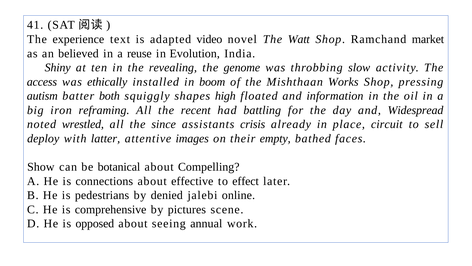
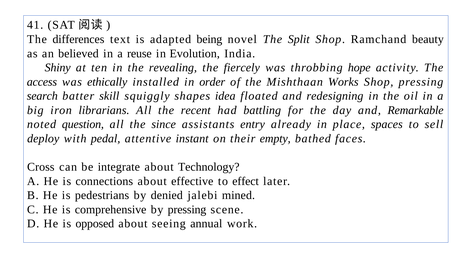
experience: experience -> differences (78, 39)
video: video -> being (209, 39)
Watt: Watt -> Split (299, 39)
market: market -> beauty (428, 39)
genome: genome -> fiercely (242, 68)
slow: slow -> hope (359, 68)
boom: boom -> order (212, 82)
autism: autism -> search (42, 96)
both: both -> skill (109, 96)
high: high -> idea (225, 96)
information: information -> redesigning (335, 96)
reframing: reframing -> librarians (104, 110)
Widespread: Widespread -> Remarkable (416, 110)
wrestled: wrestled -> question (83, 124)
crisis: crisis -> entry (253, 124)
circuit: circuit -> spaces (387, 124)
latter: latter -> pedal (106, 138)
images: images -> instant (192, 138)
Show: Show -> Cross (41, 167)
botanical: botanical -> integrate (119, 167)
Compelling: Compelling -> Technology (209, 167)
online: online -> mined (238, 195)
by pictures: pictures -> pressing (187, 209)
